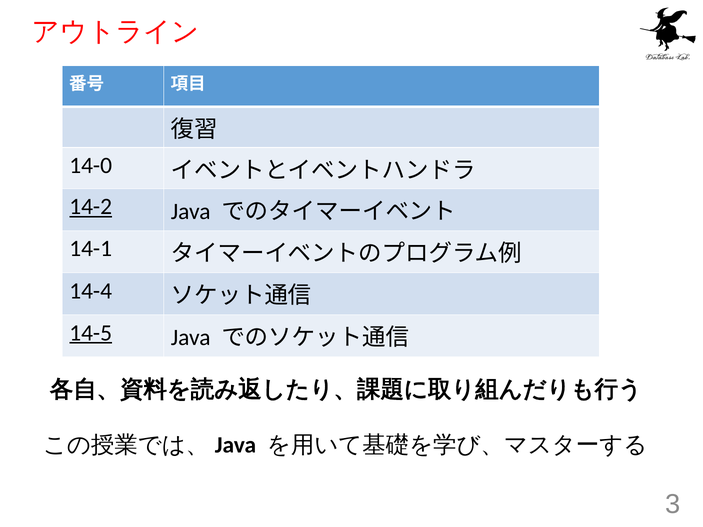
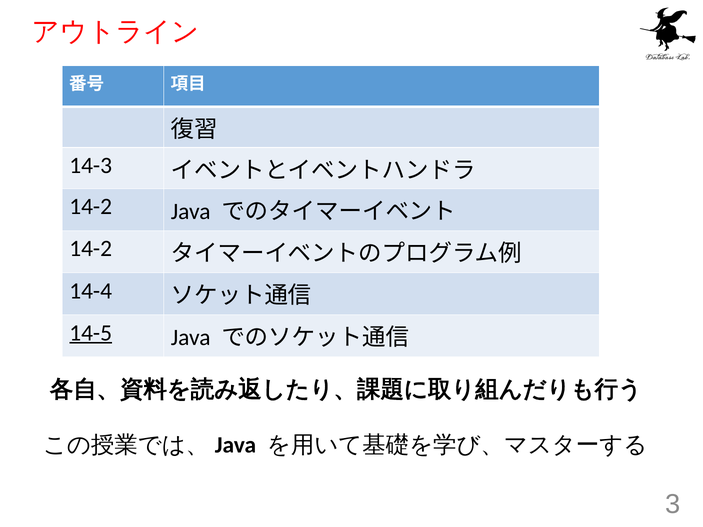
14-0: 14-0 -> 14-3 (91, 166)
14-2 underline: present -> none (91, 207)
14-1: 14-1 -> 14-2 (91, 249)
